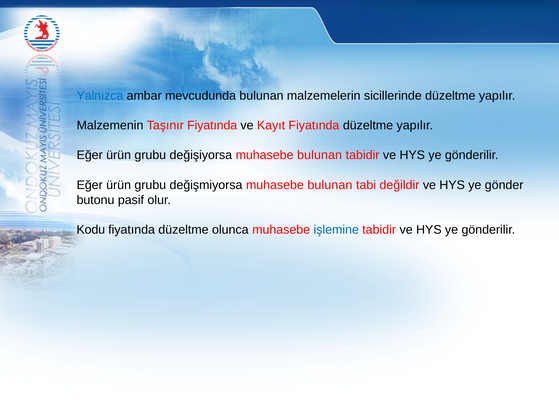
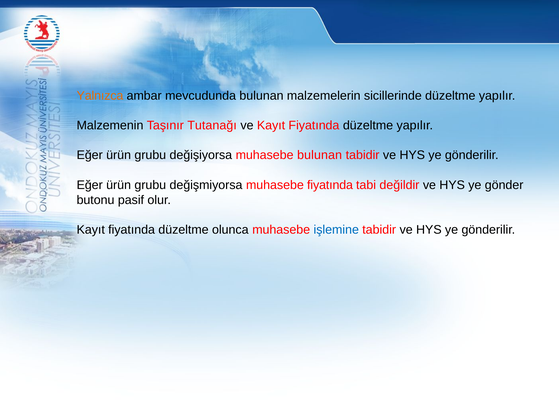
Yalnızca colour: blue -> orange (100, 96)
Taşınır Fiyatında: Fiyatında -> Tutanağı (212, 126)
değişmiyorsa muhasebe bulunan: bulunan -> fiyatında (330, 185)
Kodu: Kodu -> Kayıt (91, 230)
